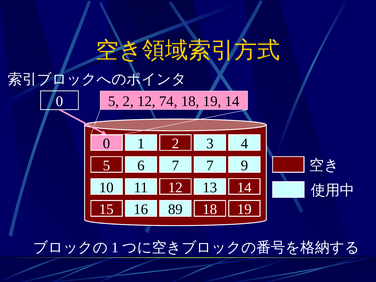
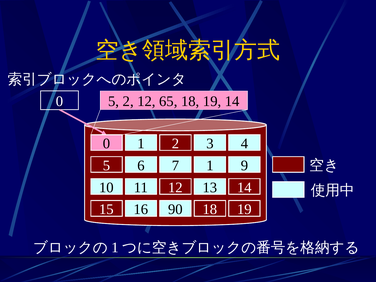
74: 74 -> 65 (168, 101)
7 7: 7 -> 1 (210, 165)
89: 89 -> 90 (175, 209)
